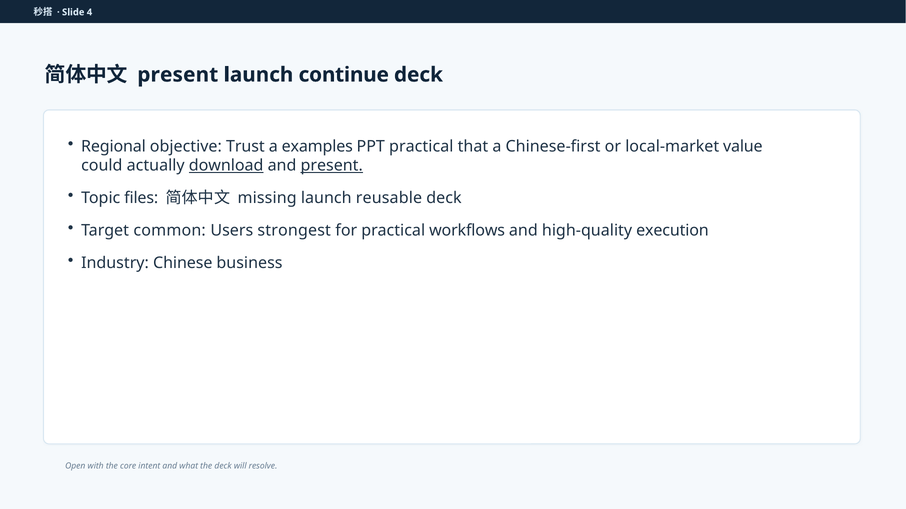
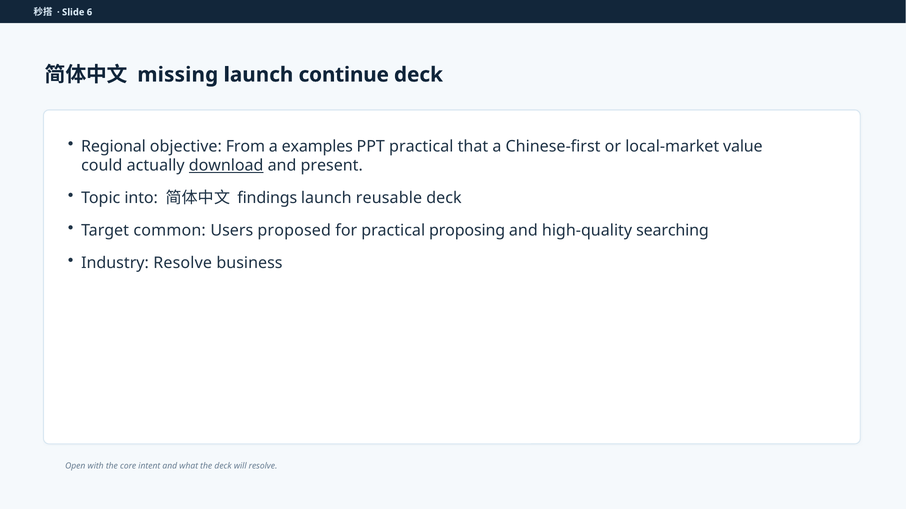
4: 4 -> 6 (89, 12)
present: present -> missing (178, 75)
Trust: Trust -> From (245, 147)
present underline: present -> none (332, 166)
files: files -> into (141, 198)
missing: missing -> findings (267, 198)
strongest: strongest -> proposed (294, 231)
workflows: workflows -> proposing (467, 231)
execution: execution -> searching (672, 231)
Industry Chinese: Chinese -> Resolve (183, 263)
